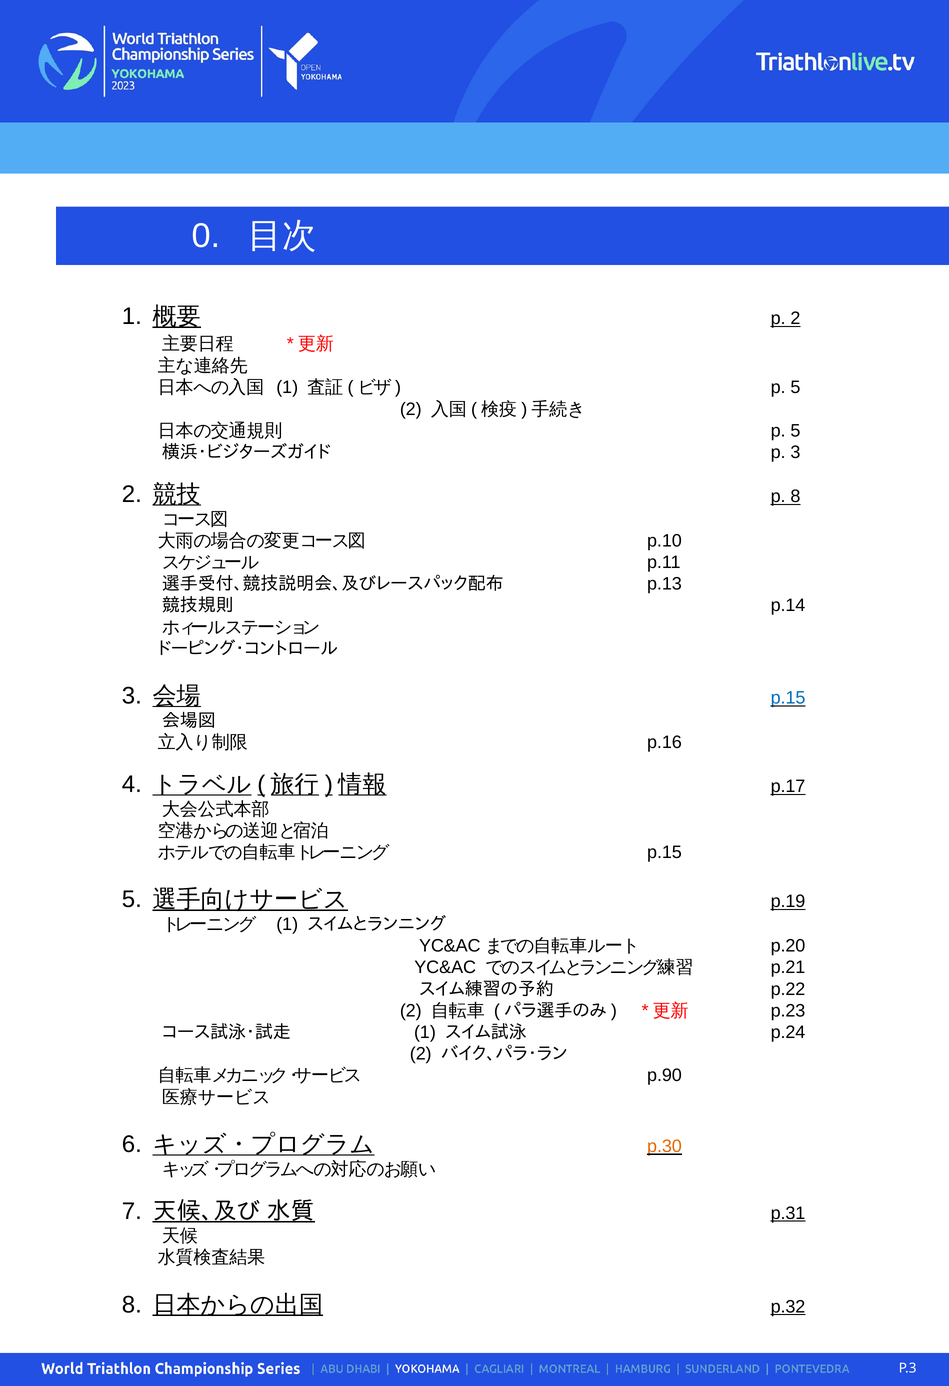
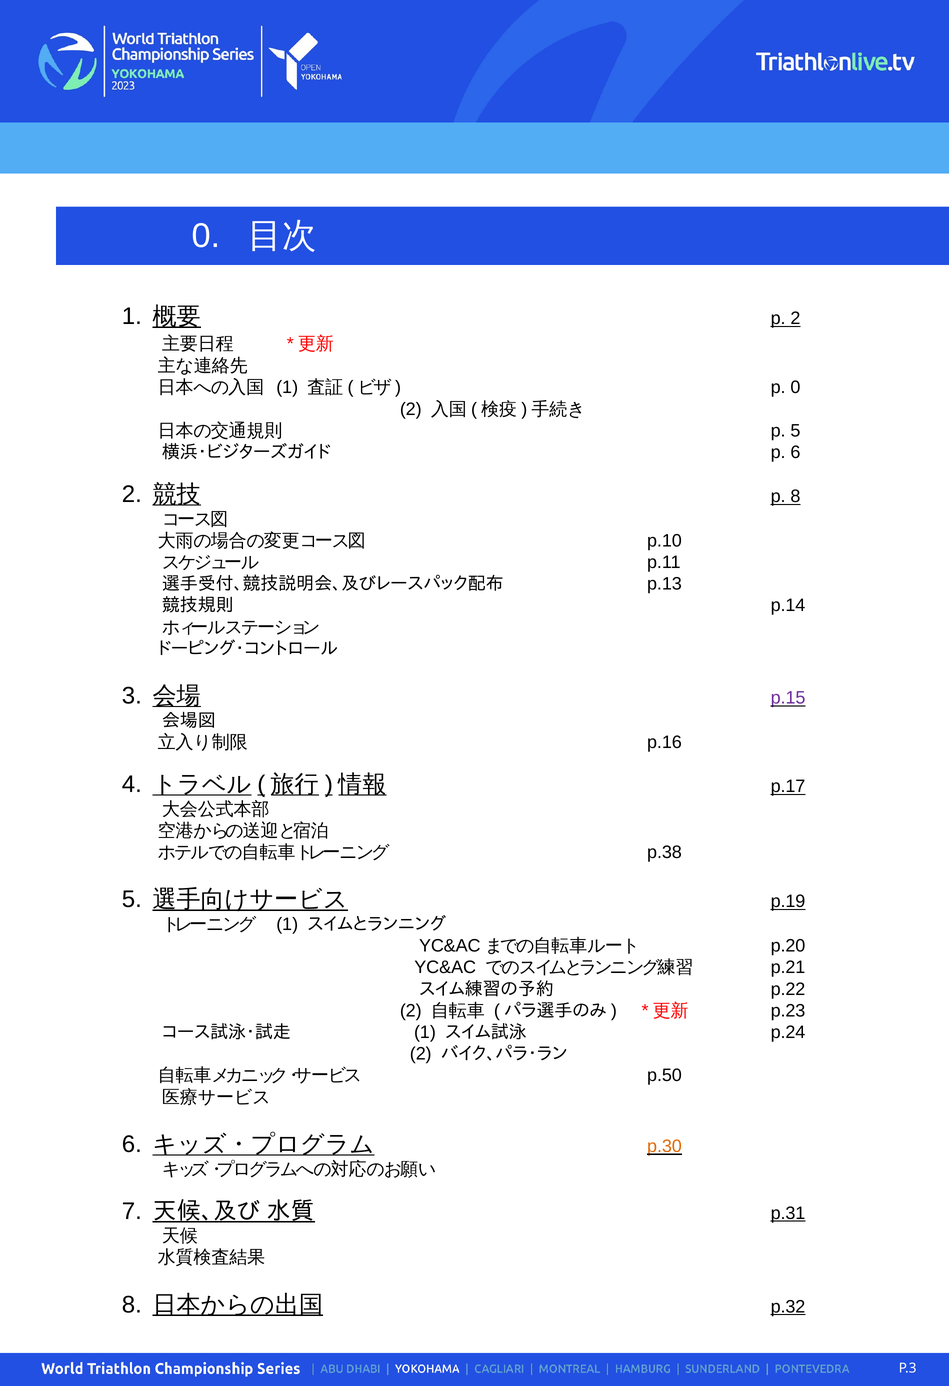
5: 5 -> 0 (795, 388)
p 3: 3 -> 6 (795, 453)
p.15 colour: blue -> purple (788, 698)
p.15: p.15 -> p.38 (664, 853)
p.90: p.90 -> p.50 (664, 1076)
